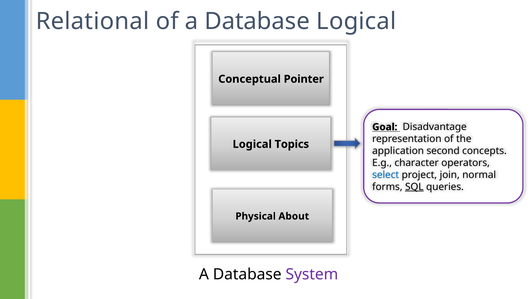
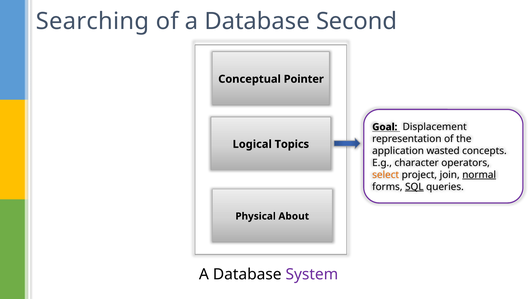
Relational: Relational -> Searching (92, 21)
Database Logical: Logical -> Second (357, 21)
Disadvantage: Disadvantage -> Displacement (435, 127)
second: second -> wasted (443, 151)
select colour: blue -> orange (386, 175)
normal underline: none -> present (479, 175)
